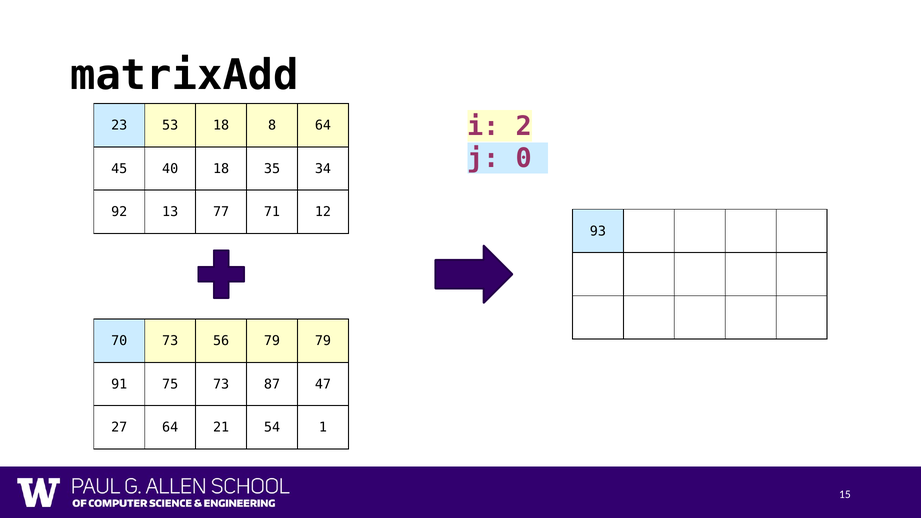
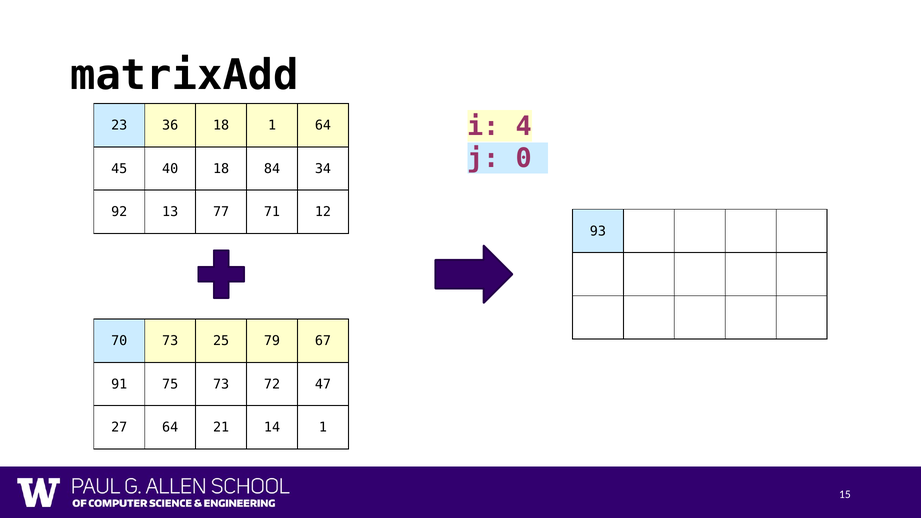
2: 2 -> 4 (524, 126)
53: 53 -> 36 (170, 125)
18 8: 8 -> 1 (272, 125)
18 35: 35 -> 84 (272, 169)
56: 56 -> 25 (221, 341)
79 79: 79 -> 67 (323, 341)
87: 87 -> 72 (272, 384)
54: 54 -> 14 (272, 428)
